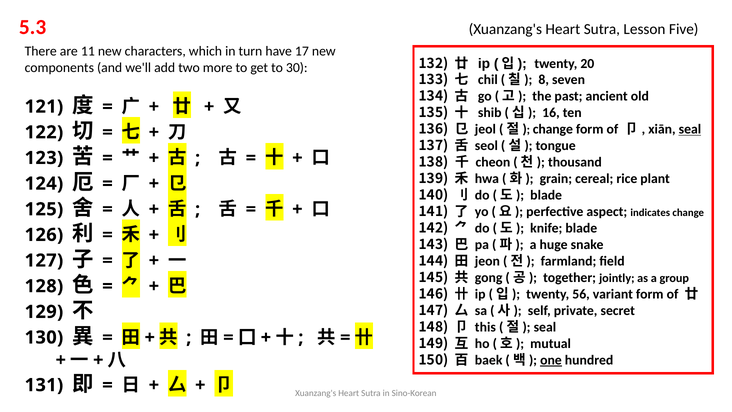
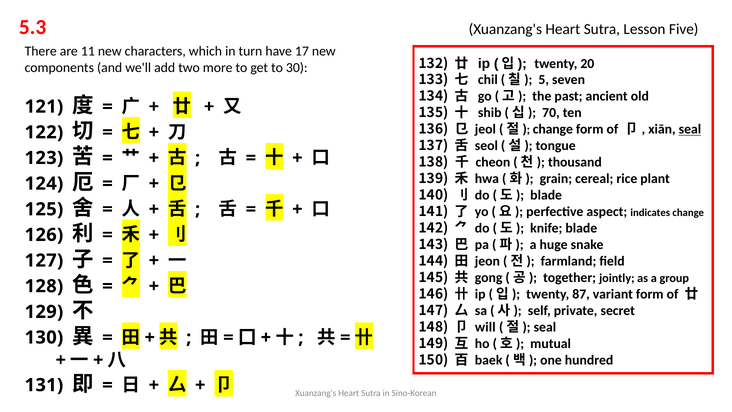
8: 8 -> 5 (544, 80)
16: 16 -> 70 (551, 113)
56: 56 -> 87 (581, 294)
this: this -> will (485, 327)
one underline: present -> none (551, 360)
